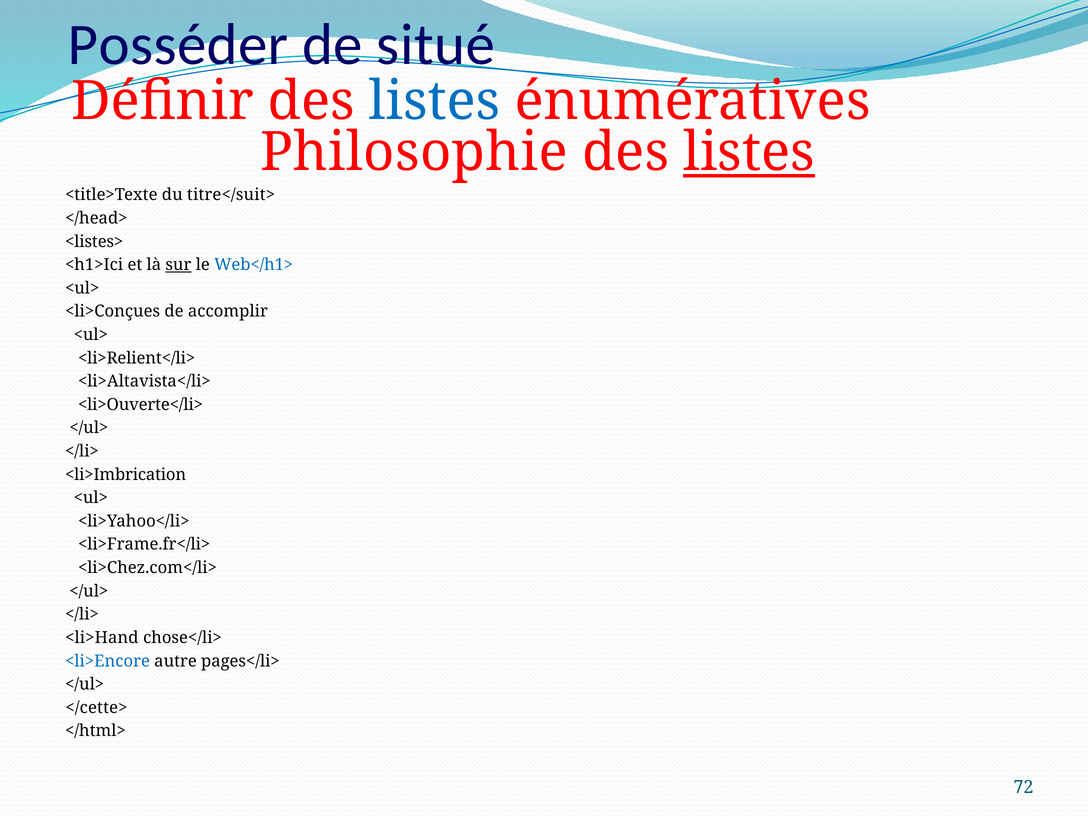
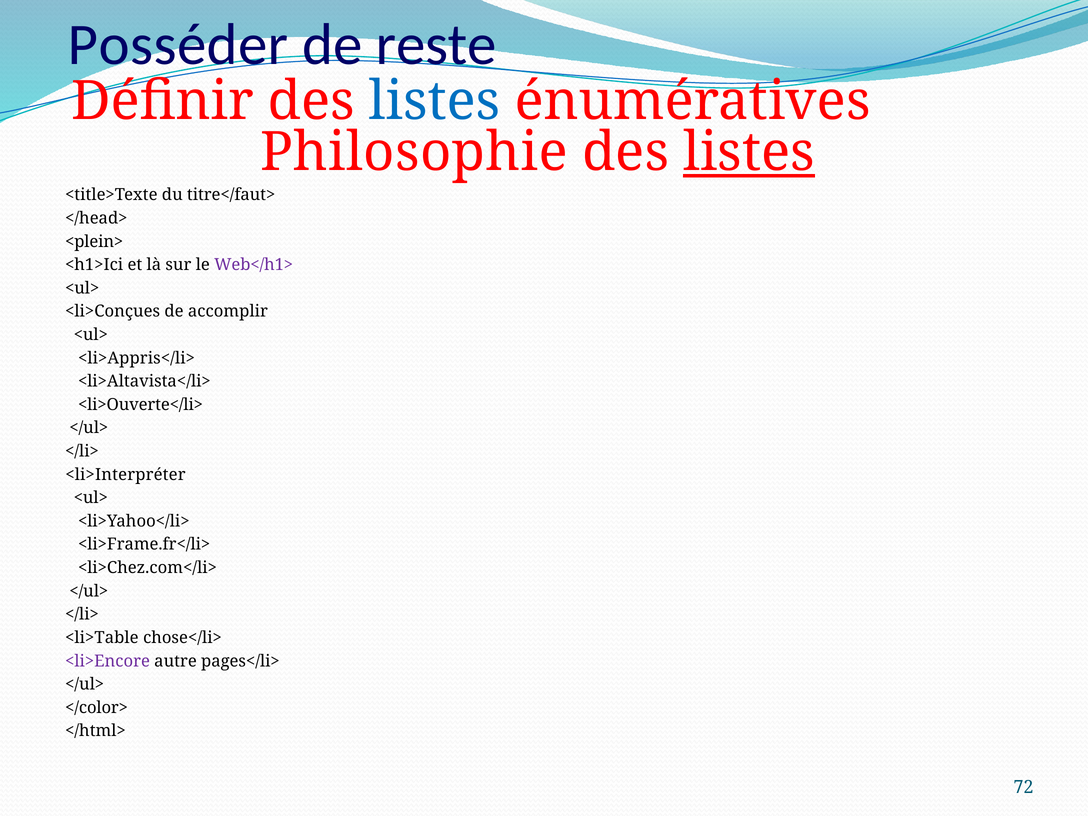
situé: situé -> reste (436, 45)
titre</suit>: titre</suit> -> titre</faut> (231, 195)
<listes>: <listes> -> <plein> (94, 242)
sur underline: present -> none (178, 265)
Web</h1> colour: blue -> purple (254, 265)
<li>Relient</li>: <li>Relient</li> -> <li>Appris</li> (136, 358)
<li>Imbrication: <li>Imbrication -> <li>Interpréter (125, 475)
<li>Hand: <li>Hand -> <li>Table (102, 638)
<li>Encore colour: blue -> purple (108, 661)
</cette>: </cette> -> </color> (97, 708)
